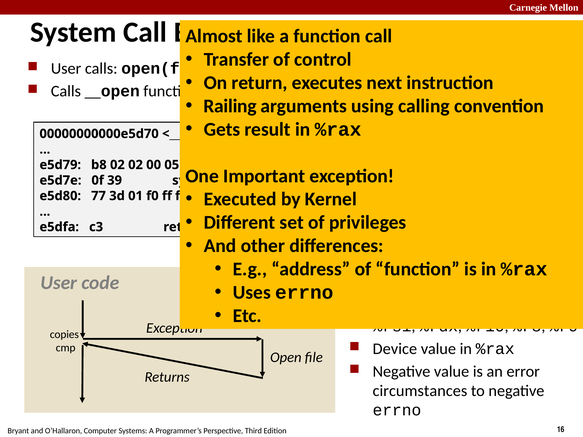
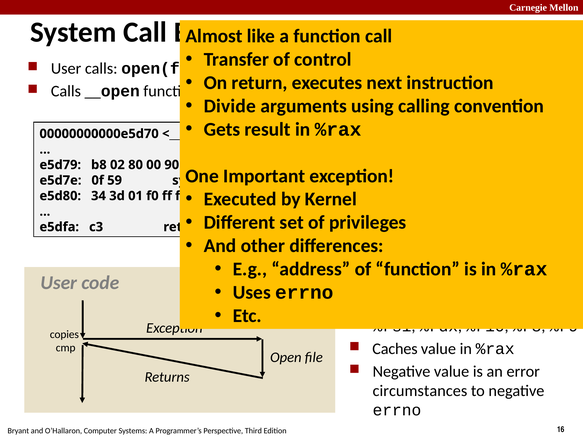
Railing: Railing -> Divide (230, 106)
02 02: 02 -> 80 (136, 165)
05: 05 -> 90 (172, 165)
39: 39 -> 59 (115, 180)
77: 77 -> 34 (98, 196)
Device: Device -> Caches (395, 349)
